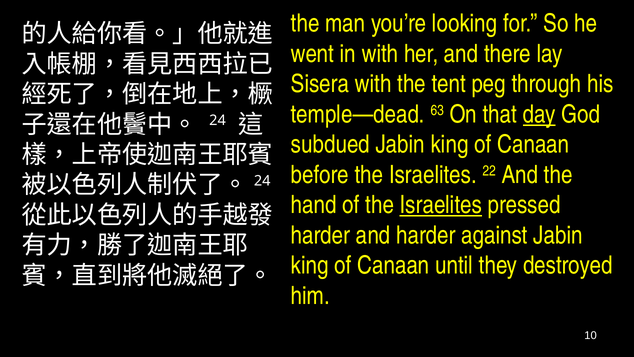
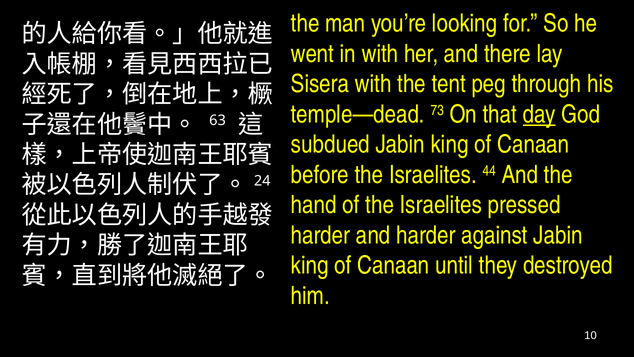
63: 63 -> 73 (437, 110)
24: 24 -> 63 (218, 120)
22: 22 -> 44 (489, 171)
Israelites underline: present -> none (441, 205)
